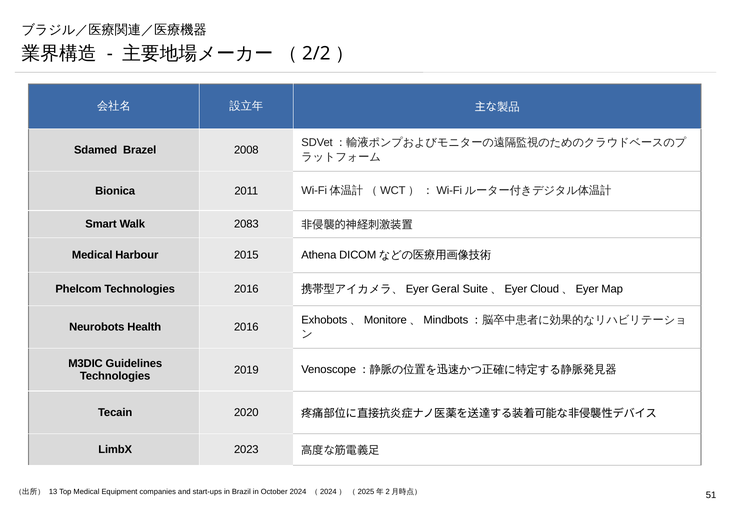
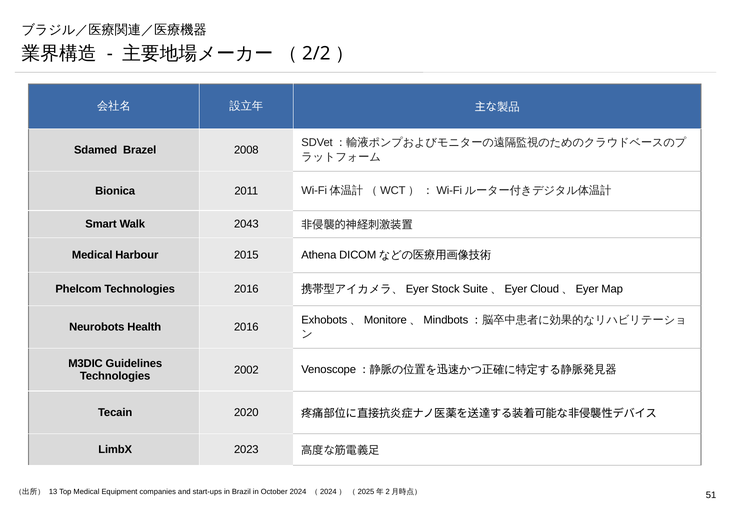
2083: 2083 -> 2043 (246, 224)
Geral: Geral -> Stock (446, 289)
2019: 2019 -> 2002 (246, 370)
